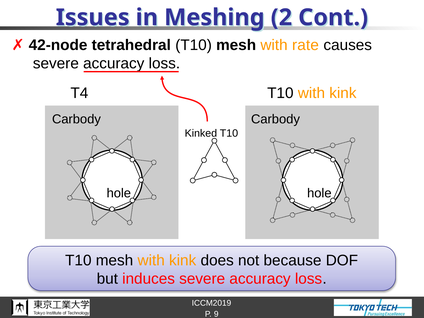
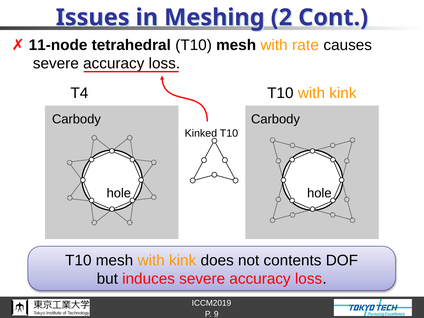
42-node: 42-node -> 11-node (58, 45)
because: because -> contents (293, 260)
